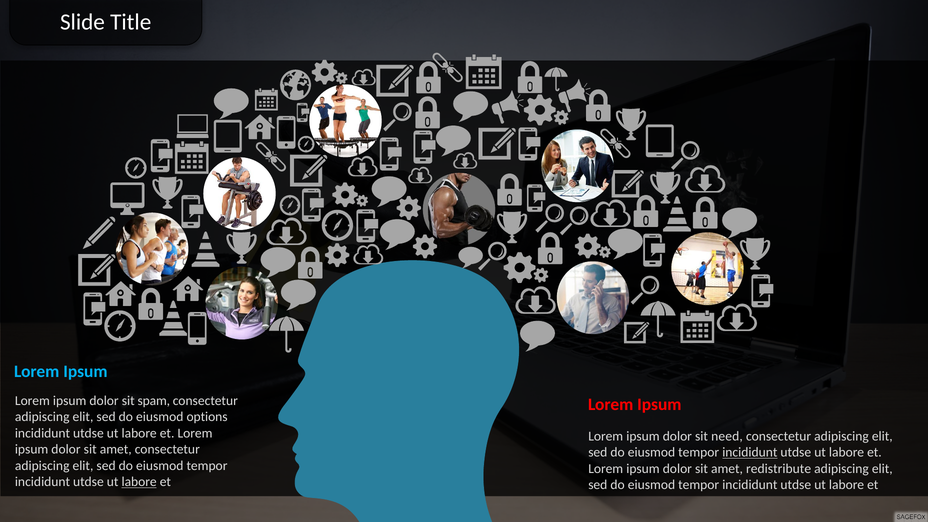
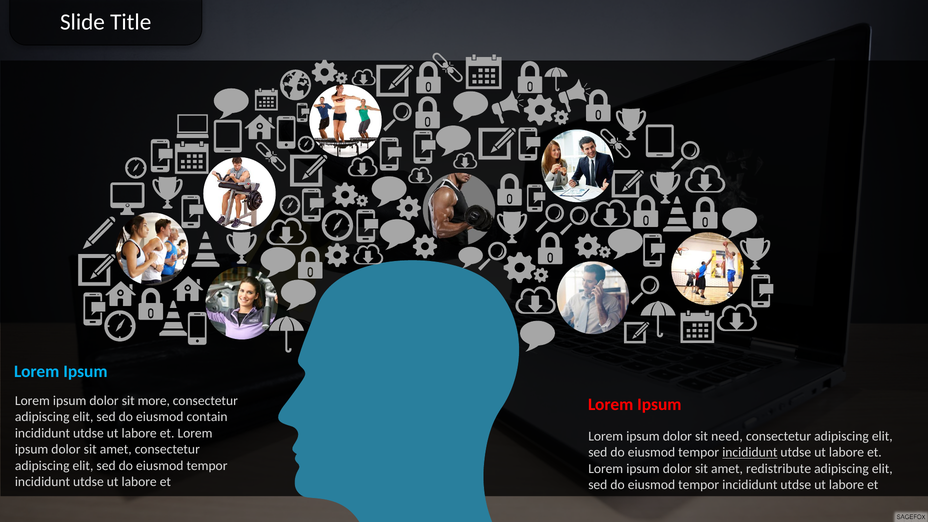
spam: spam -> more (154, 401)
options: options -> contain (207, 417)
labore underline: present -> none (139, 482)
